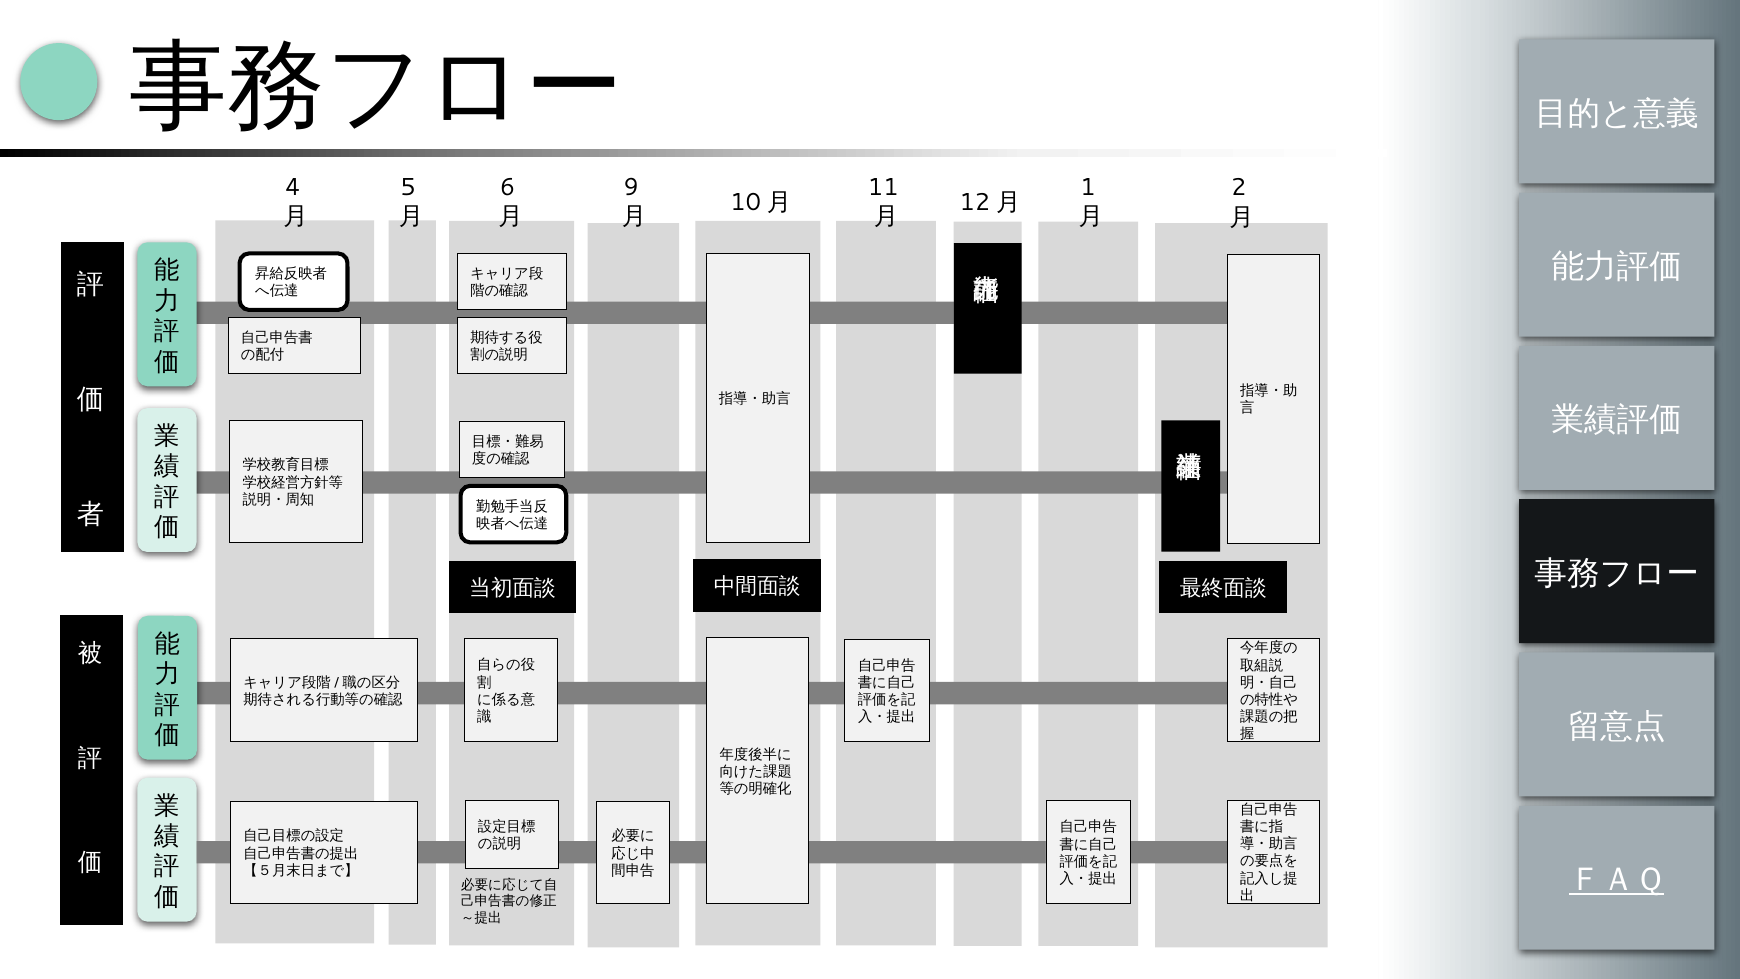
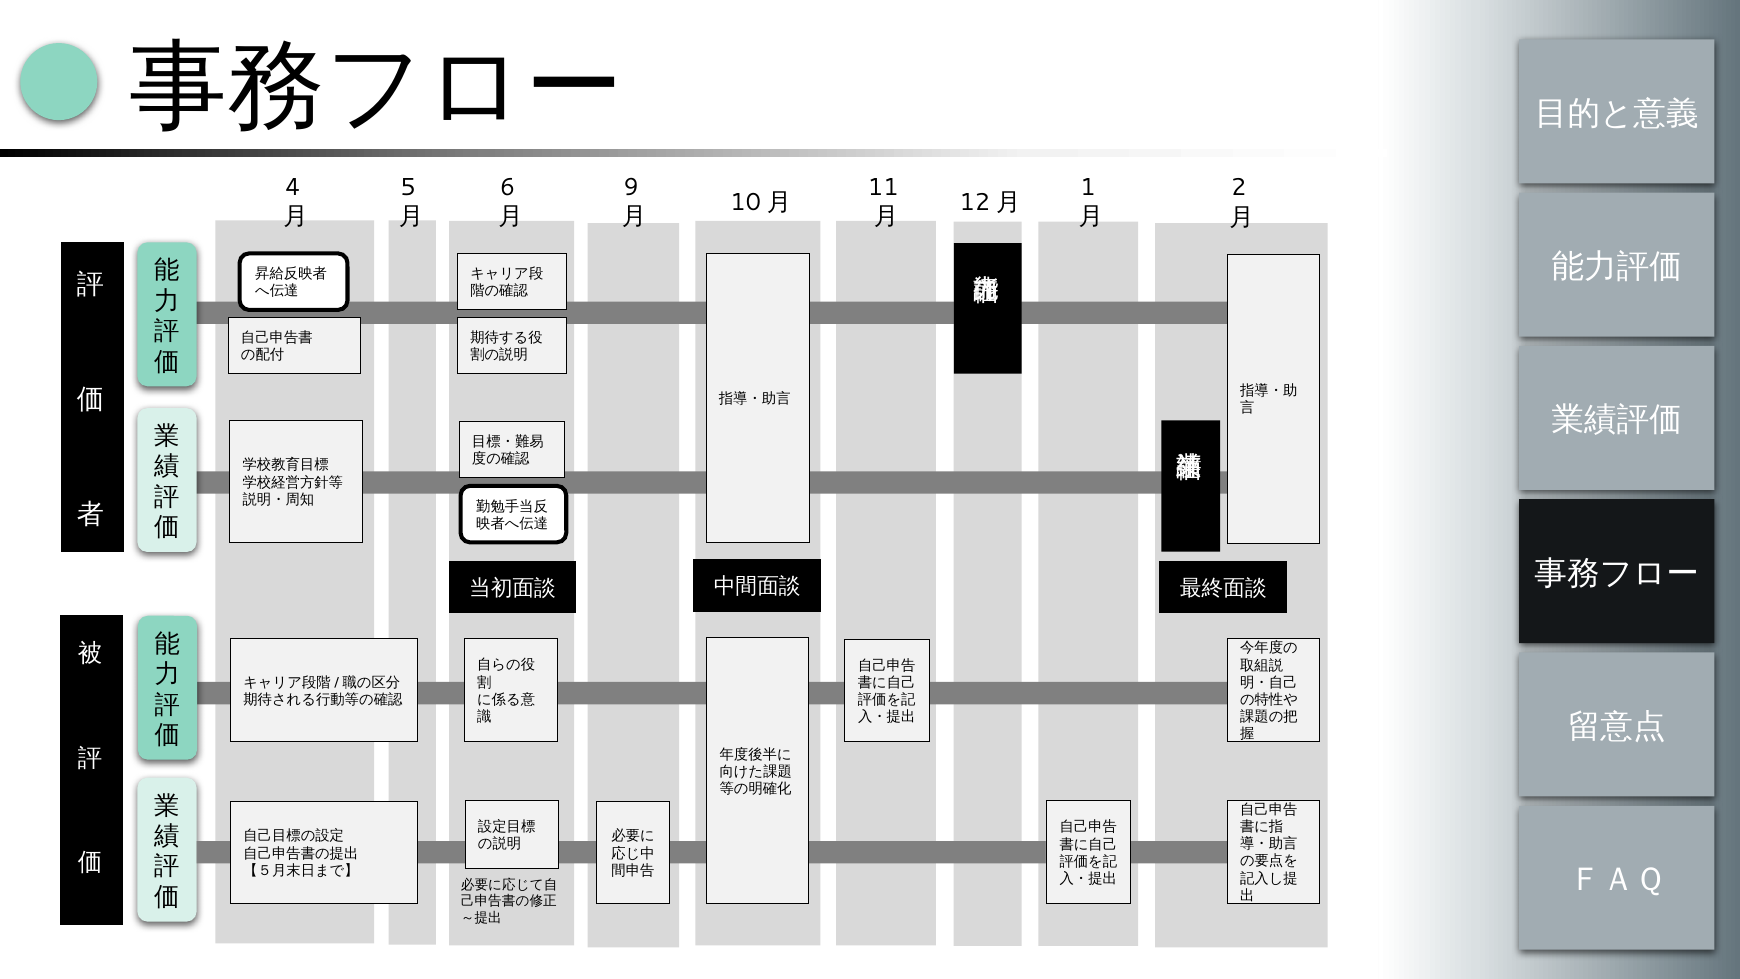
ＦＡＱ underline: present -> none (1617, 880)
